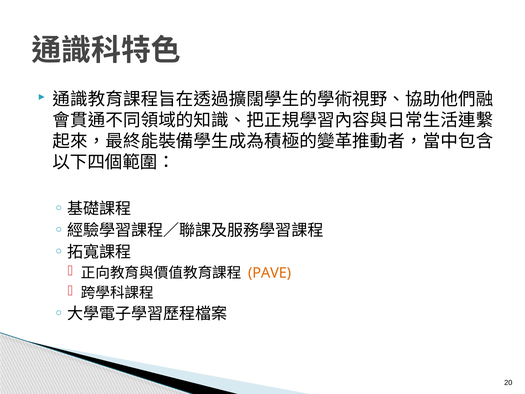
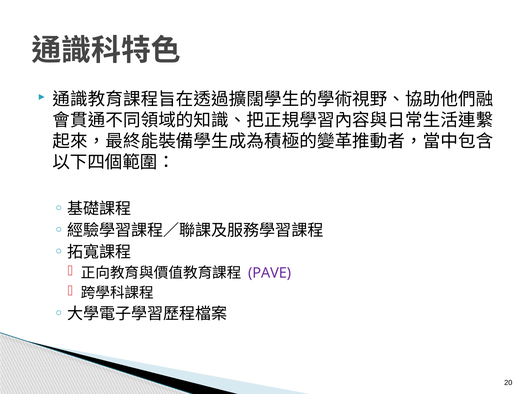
PAVE colour: orange -> purple (270, 273)
